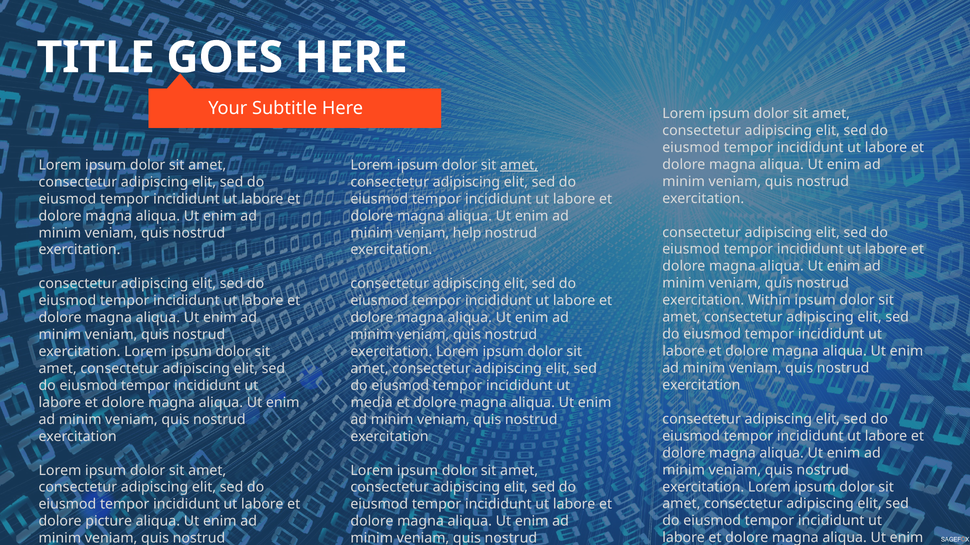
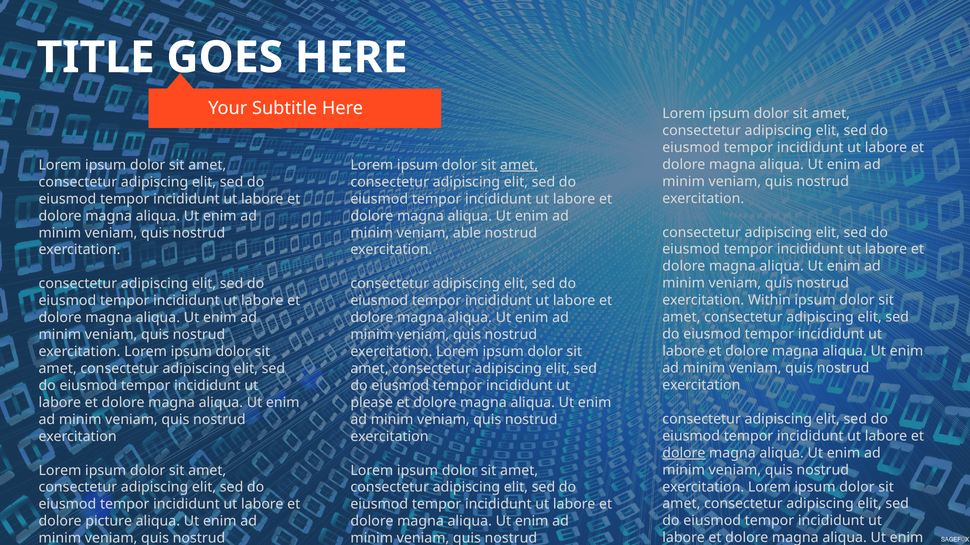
help: help -> able (467, 233)
media: media -> please (372, 403)
dolore underline: none -> present (684, 453)
